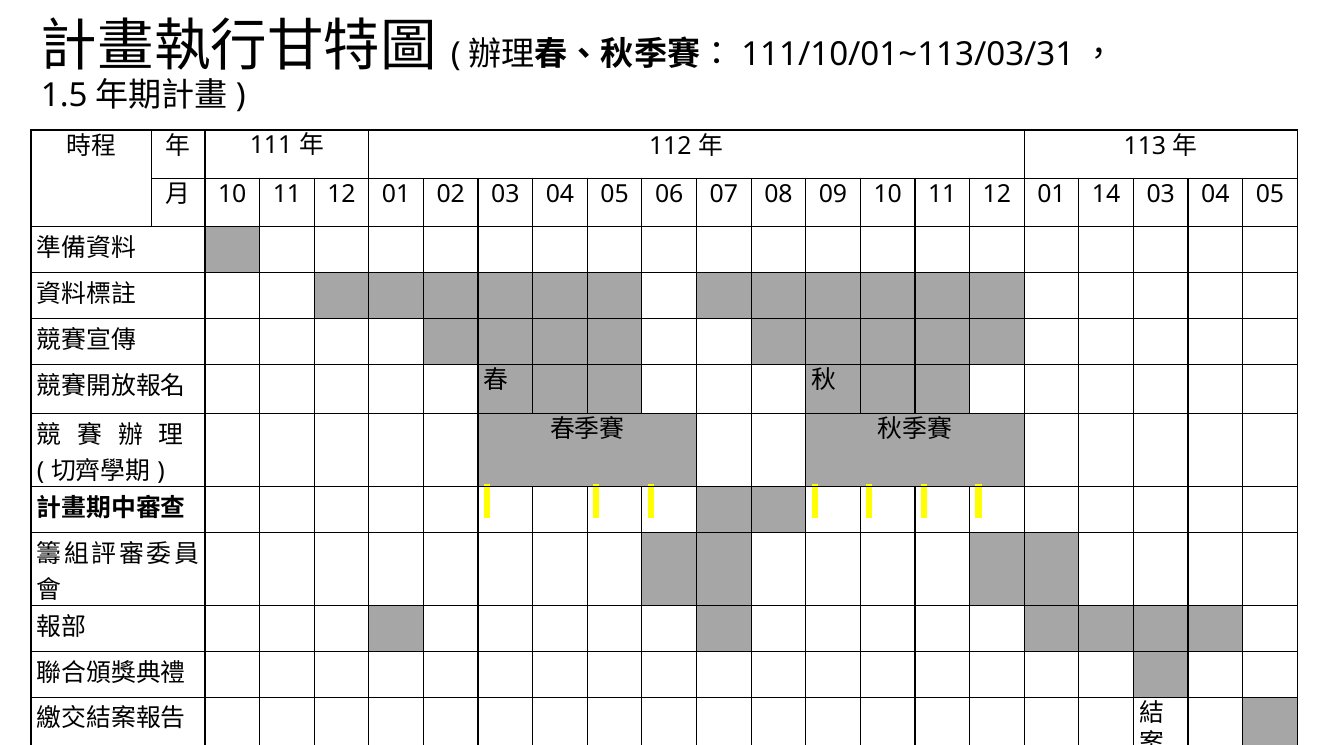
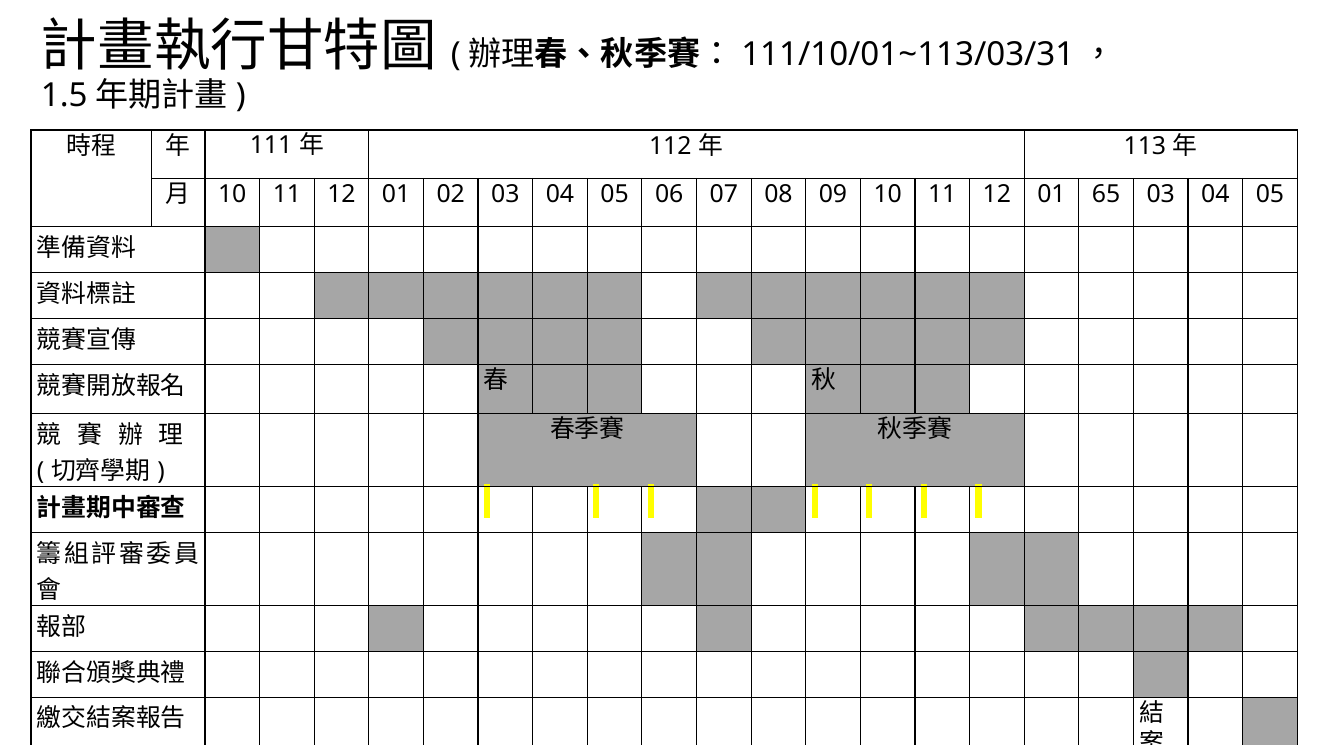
14: 14 -> 65 (1106, 194)
